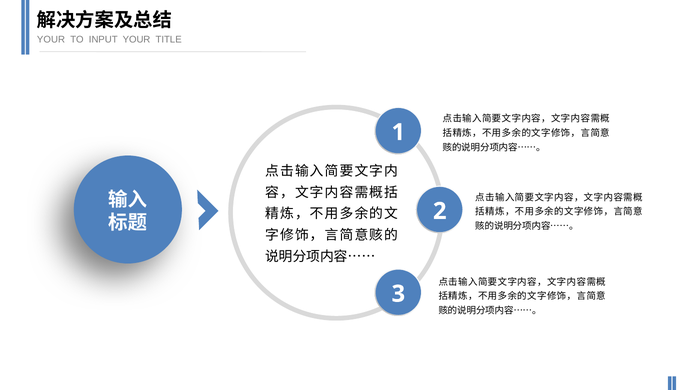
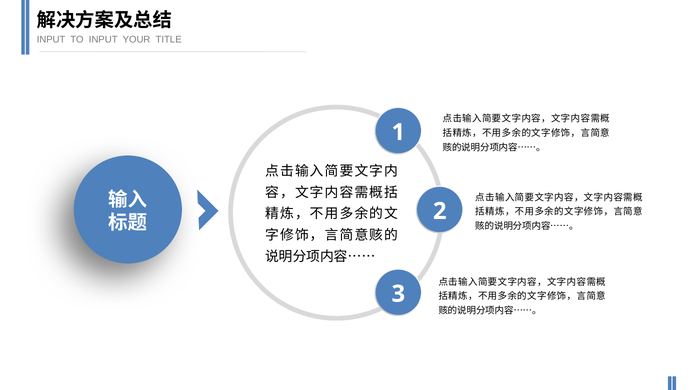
YOUR: YOUR -> INPUT (51, 40)
